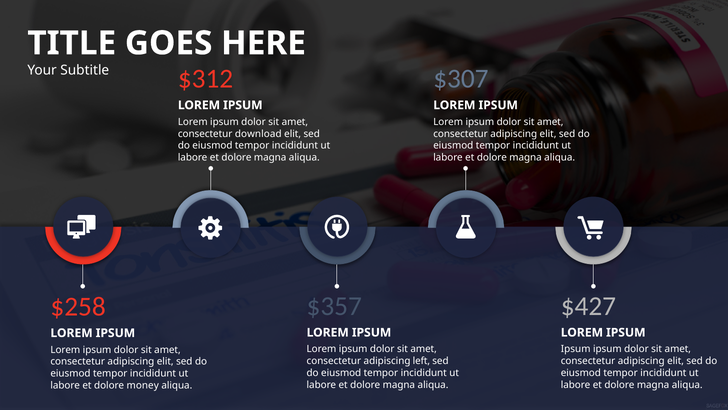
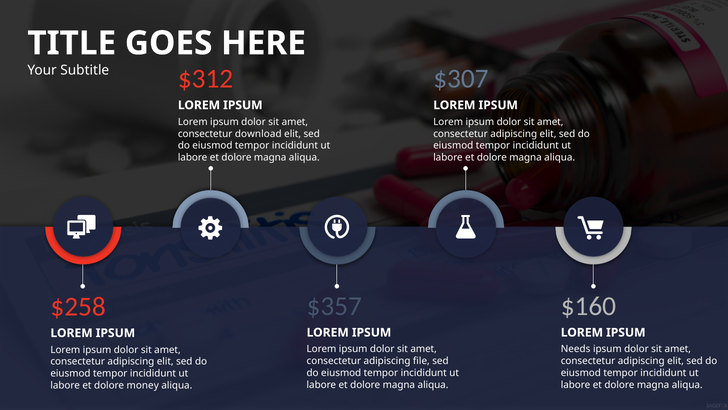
$427: $427 -> $160 (588, 306)
Ipsum: Ipsum -> Needs (576, 349)
left: left -> file (421, 361)
